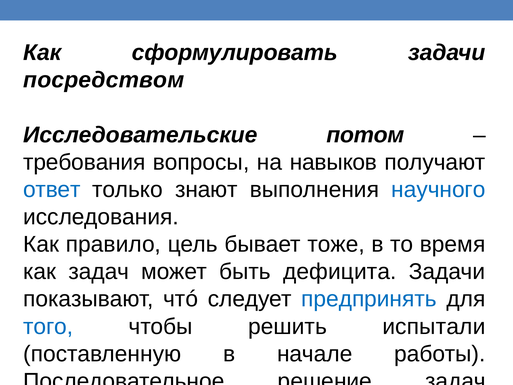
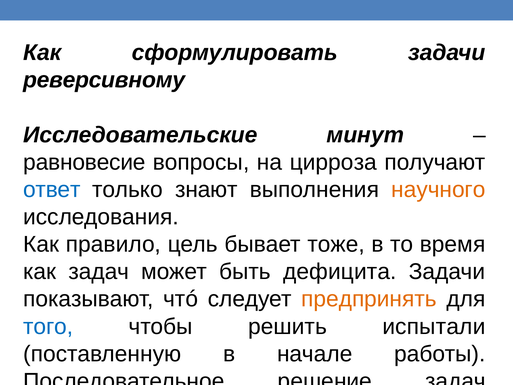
посредством: посредством -> реверсивному (104, 80)
потом: потом -> минут (365, 135)
требования: требования -> равновесие (84, 162)
навыков: навыков -> цирроза (333, 162)
научного colour: blue -> orange (438, 189)
предпринять colour: blue -> orange (369, 299)
